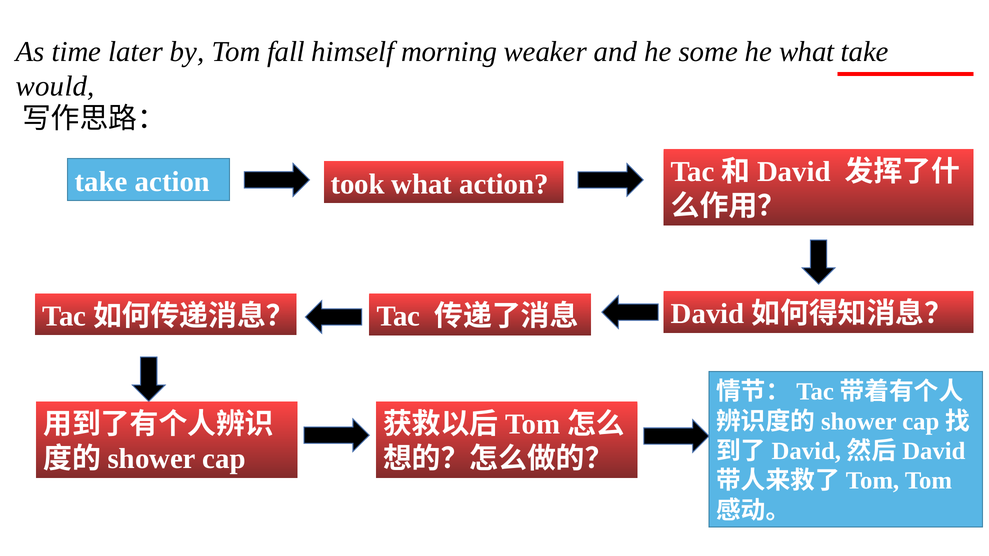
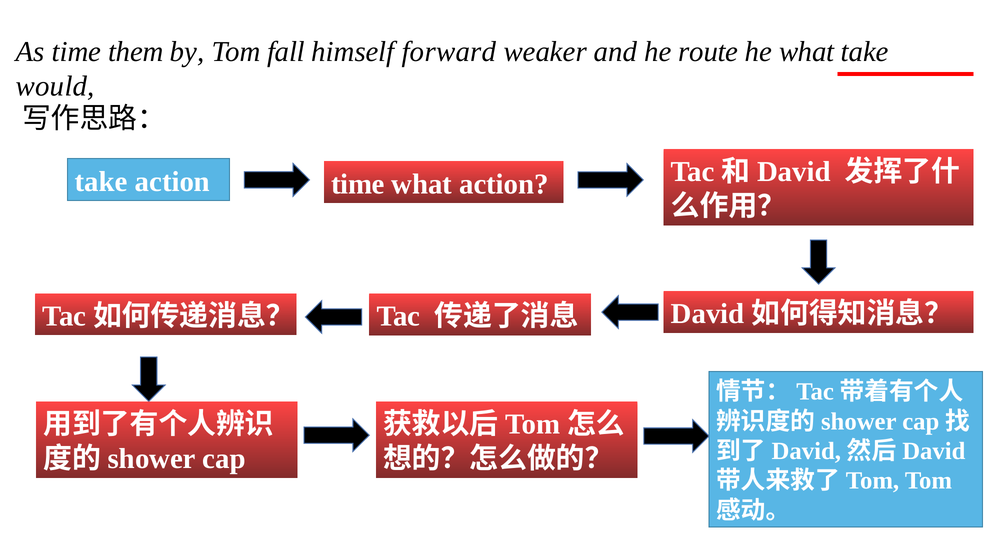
later: later -> them (136, 52)
morning: morning -> forward (449, 52)
some: some -> route (708, 52)
action took: took -> time (358, 184)
